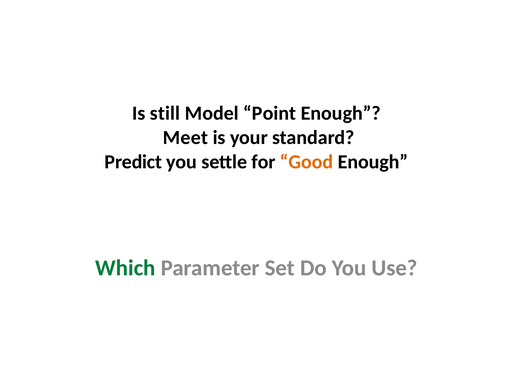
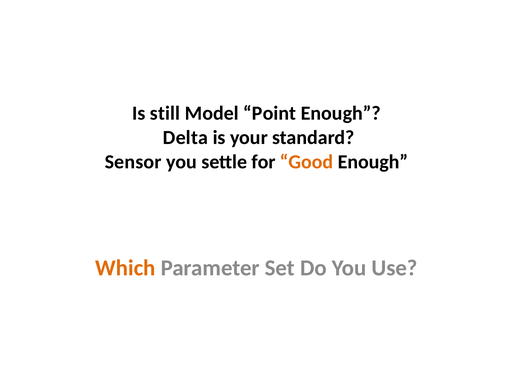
Meet: Meet -> Delta (185, 138)
Predict: Predict -> Sensor (133, 162)
Which colour: green -> orange (125, 268)
